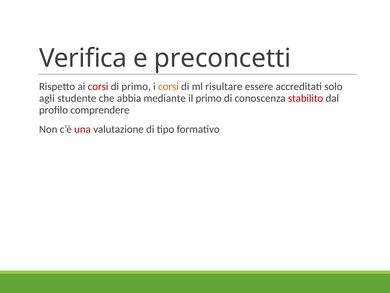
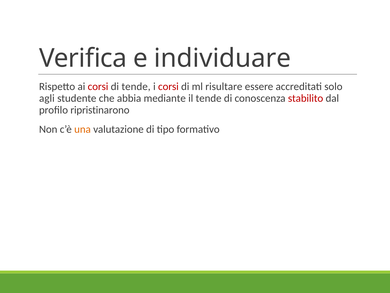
preconcetti: preconcetti -> individuare (223, 58)
di primo: primo -> tende (136, 86)
corsi colour: orange -> red (168, 86)
il primo: primo -> tende (209, 98)
comprendere: comprendere -> ripristinarono (100, 110)
una colour: red -> orange (83, 129)
